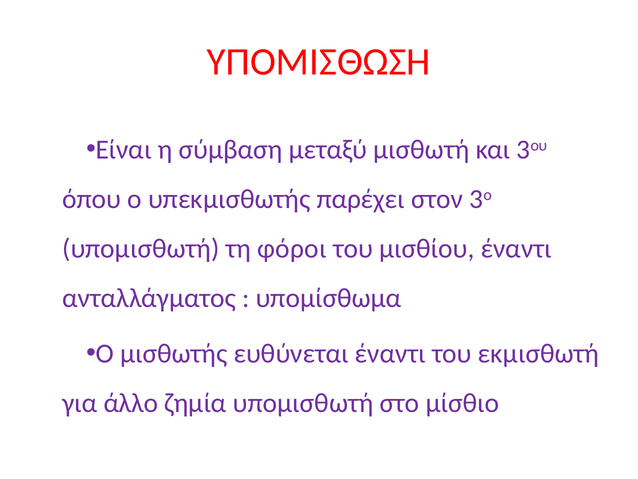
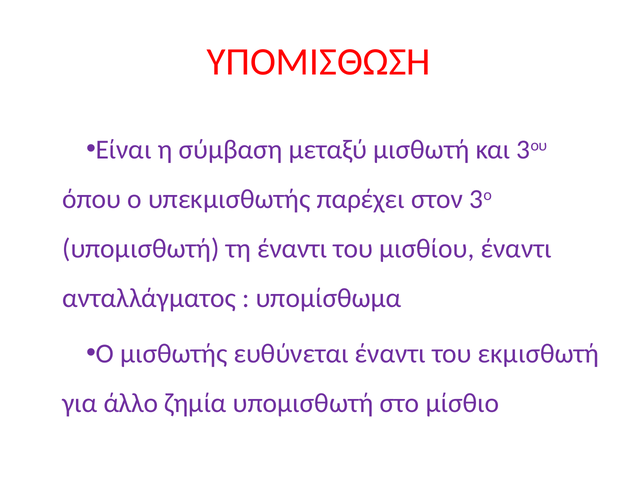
τη φόροι: φόροι -> έναντι (292, 249)
